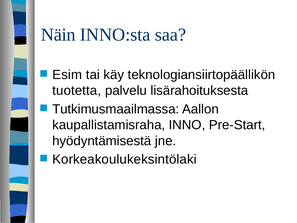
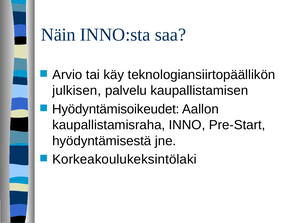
Esim: Esim -> Arvio (67, 75)
tuotetta: tuotetta -> julkisen (77, 91)
lisärahoituksesta: lisärahoituksesta -> kaupallistamisen (199, 91)
Tutkimusmaailmassa: Tutkimusmaailmassa -> Hyödyntämisoikeudet (116, 109)
